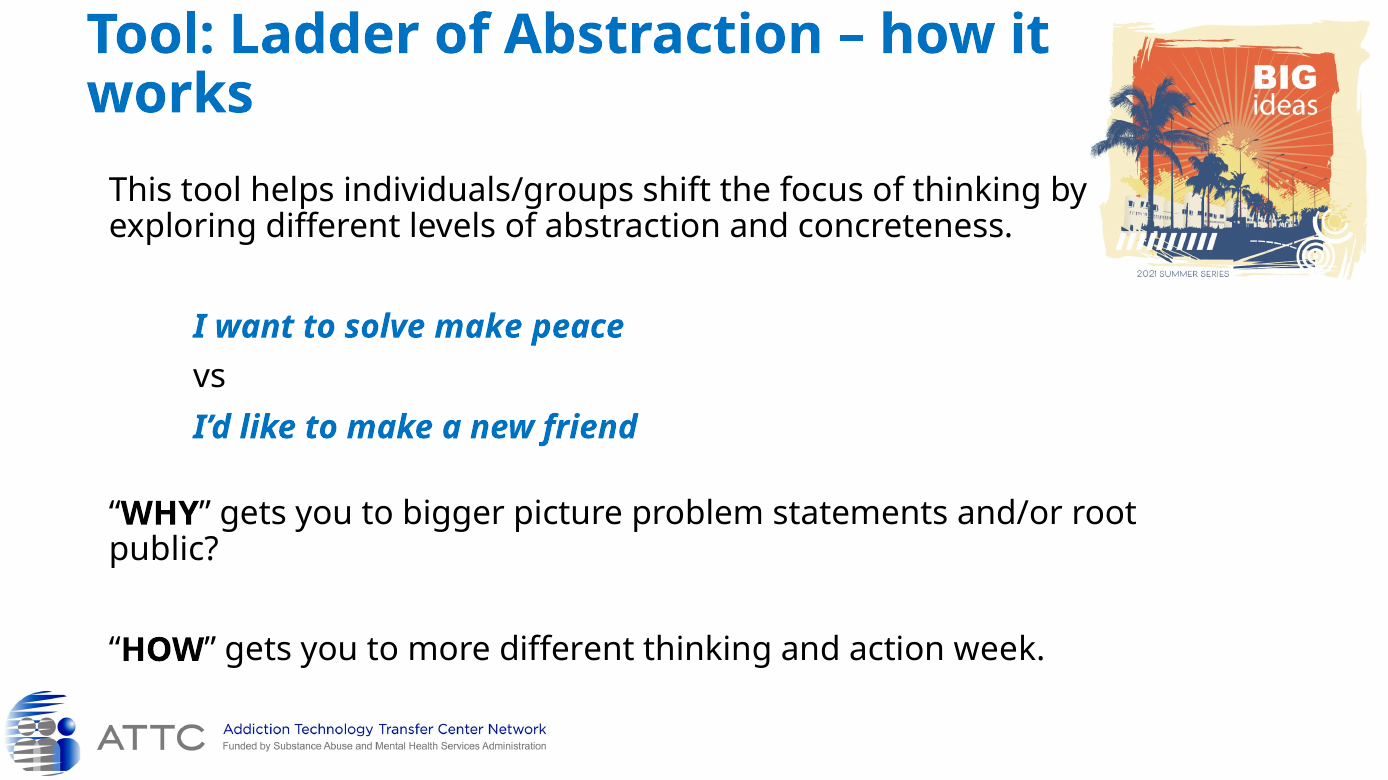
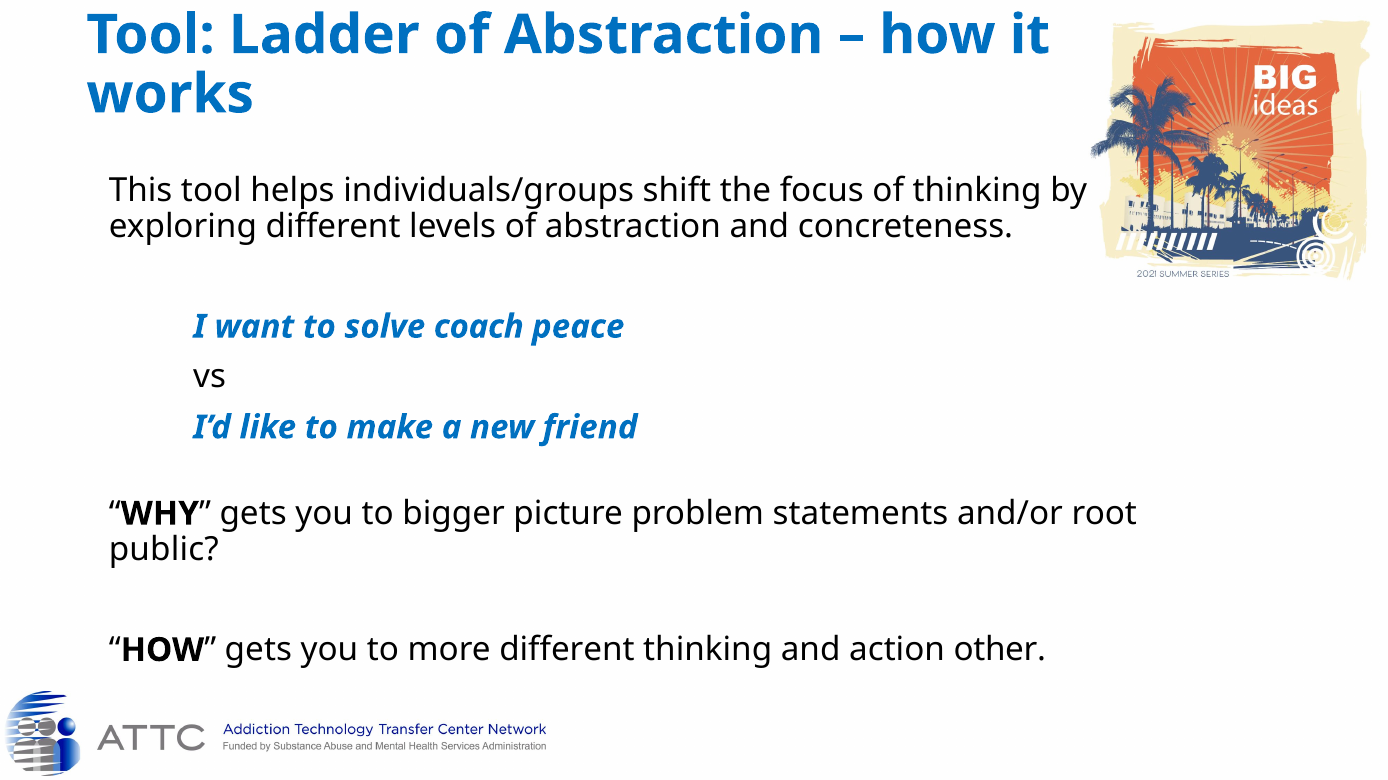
solve make: make -> coach (479, 327)
week: week -> other (1000, 651)
